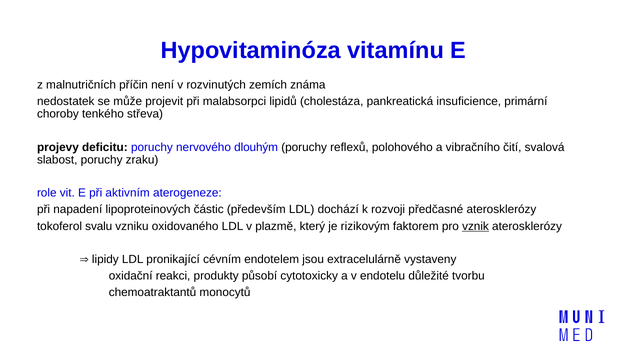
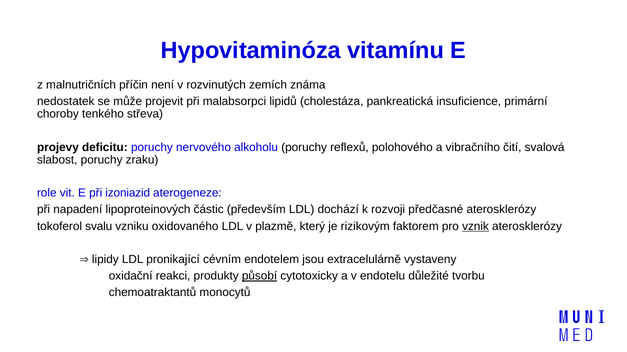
dlouhým: dlouhým -> alkoholu (256, 147)
aktivním: aktivním -> izoniazid (128, 193)
působí underline: none -> present (260, 276)
